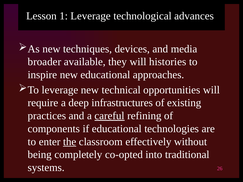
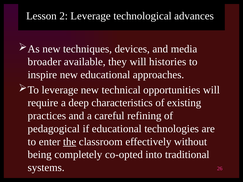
1: 1 -> 2 (64, 16)
infrastructures: infrastructures -> characteristics (122, 103)
careful underline: present -> none (110, 116)
components: components -> pedagogical (54, 129)
